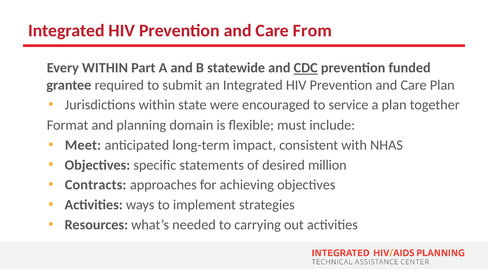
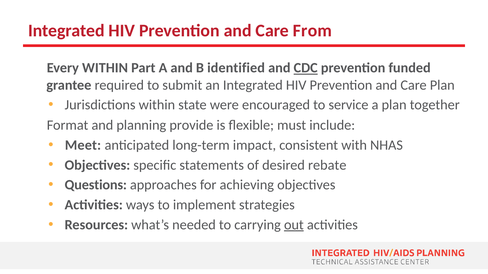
statewide: statewide -> identified (236, 68)
domain: domain -> provide (191, 125)
million: million -> rebate (327, 165)
Contracts: Contracts -> Questions (96, 185)
out underline: none -> present (294, 225)
